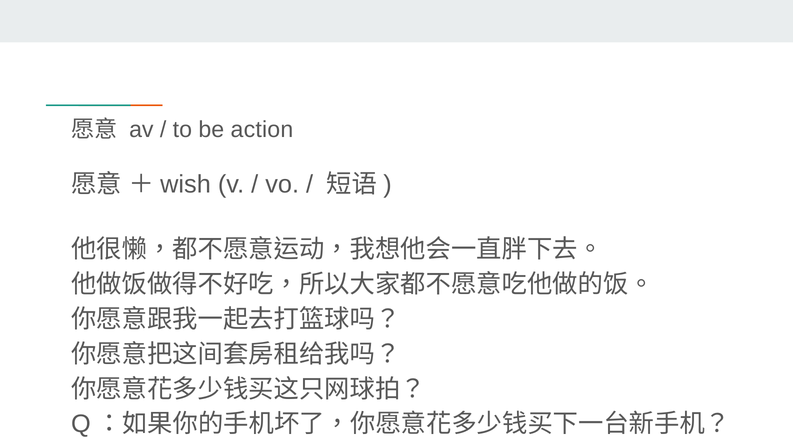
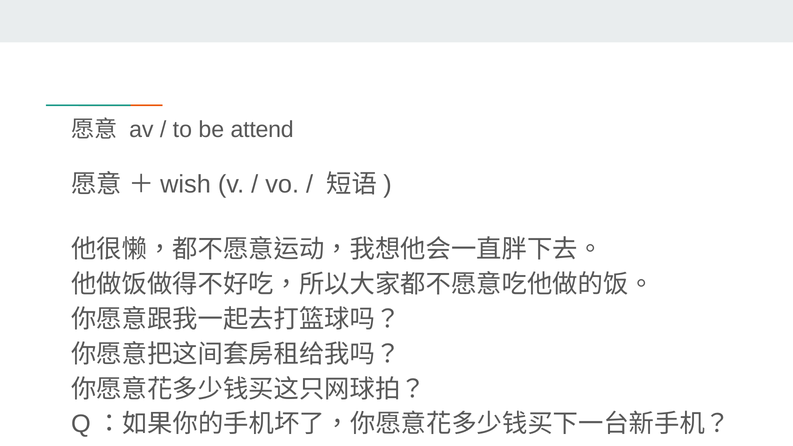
action: action -> attend (262, 130)
